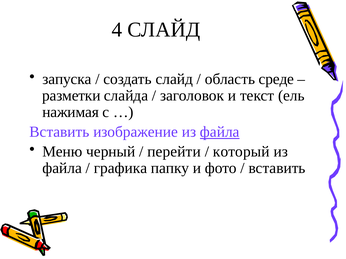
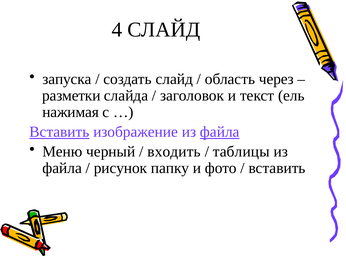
среде: среде -> через (276, 79)
Вставить underline: none -> present (59, 132)
перейти: перейти -> входить (174, 152)
который: который -> таблицы (241, 152)
графика: графика -> рисунок (121, 168)
